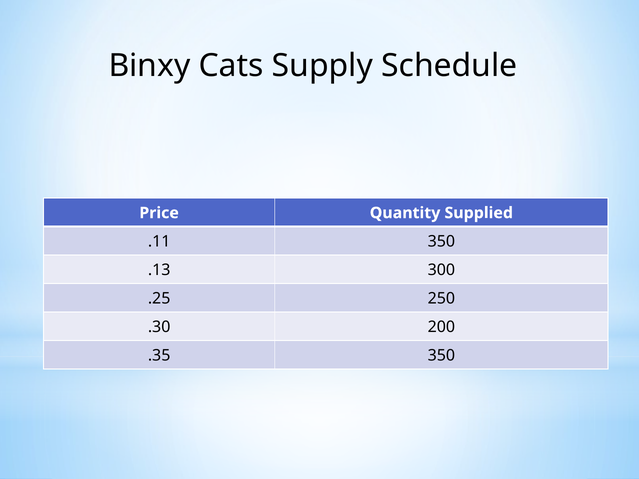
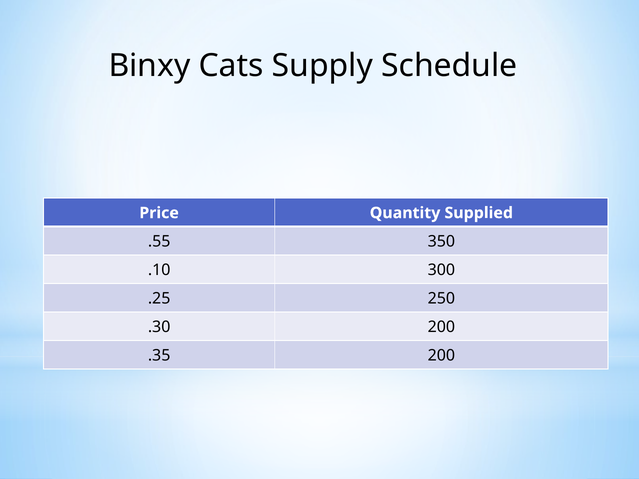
.11: .11 -> .55 (159, 242)
.13: .13 -> .10 (159, 270)
.35 350: 350 -> 200 (441, 356)
